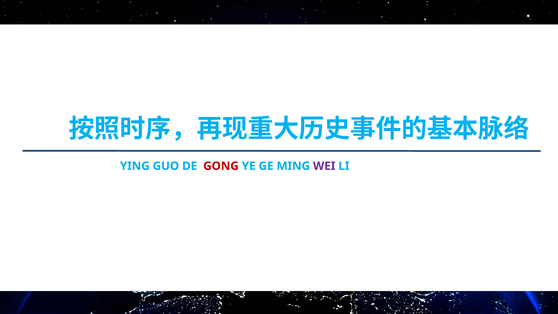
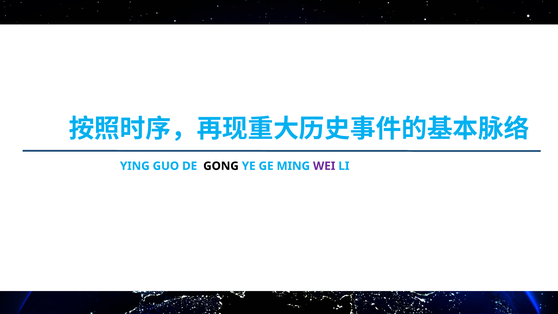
GONG colour: red -> black (221, 166)
